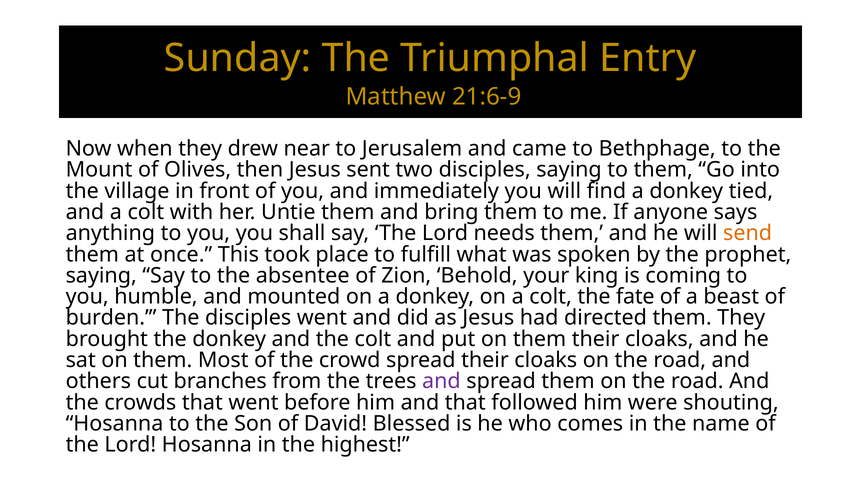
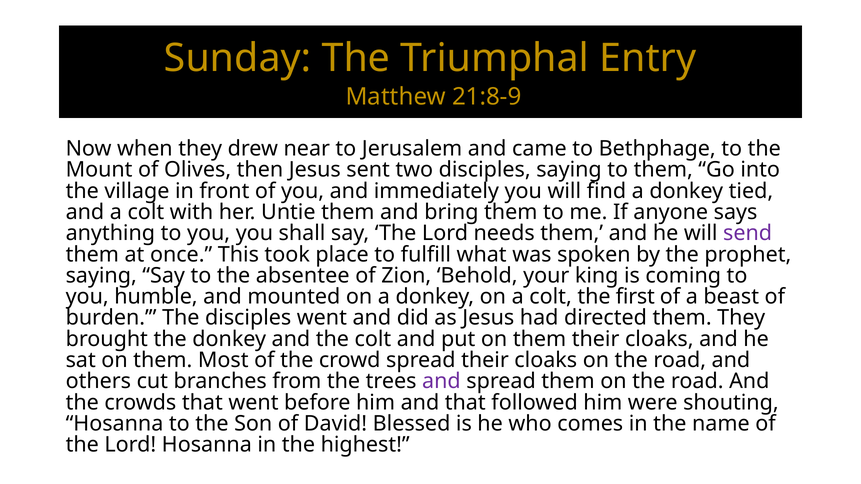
21:6-9: 21:6-9 -> 21:8-9 (487, 97)
send colour: orange -> purple (748, 233)
fate: fate -> first (635, 297)
